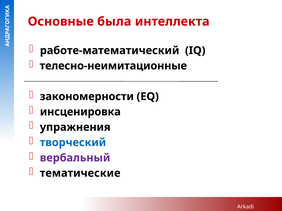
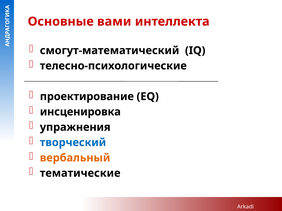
была: была -> вами (114, 22)
работе-математический: работе-математический -> смогут-математический (110, 51)
телесно-неимитационные: телесно-неимитационные -> телесно-психологические (113, 66)
закономерности: закономерности -> проектирование (87, 97)
вербальный colour: purple -> orange (75, 158)
